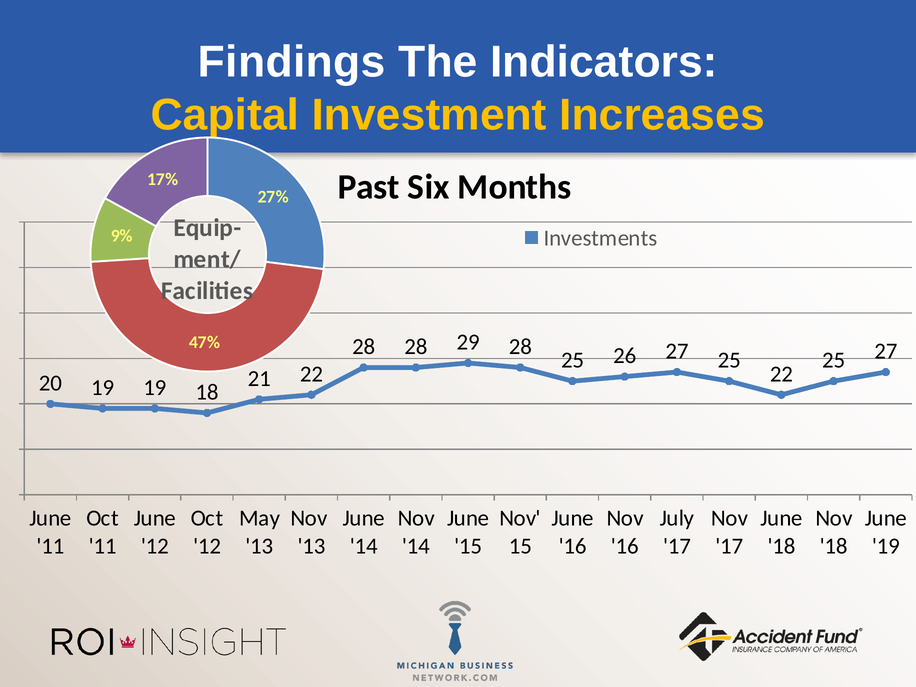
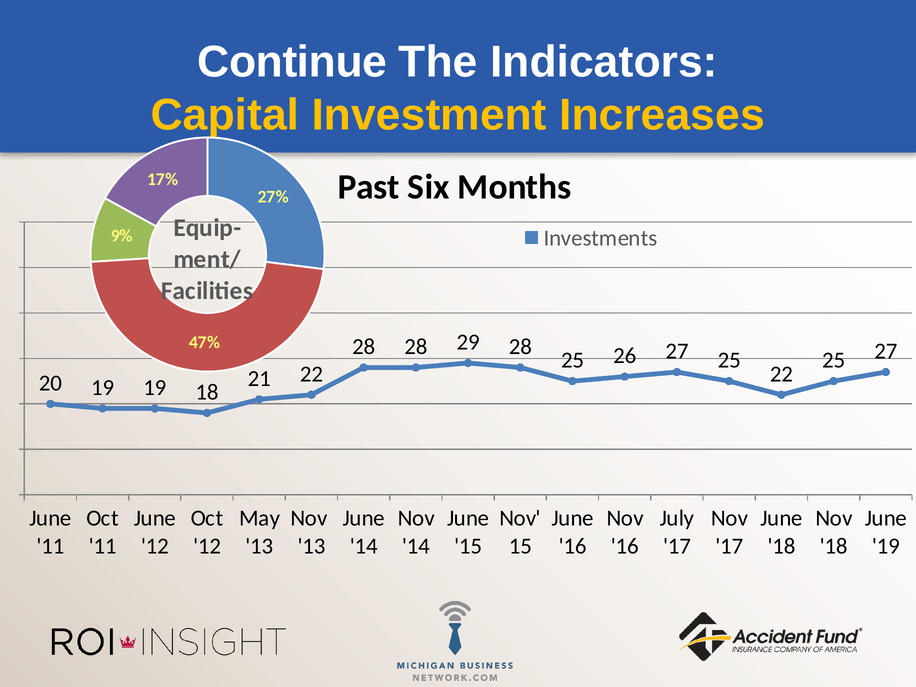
Findings: Findings -> Continue (292, 62)
